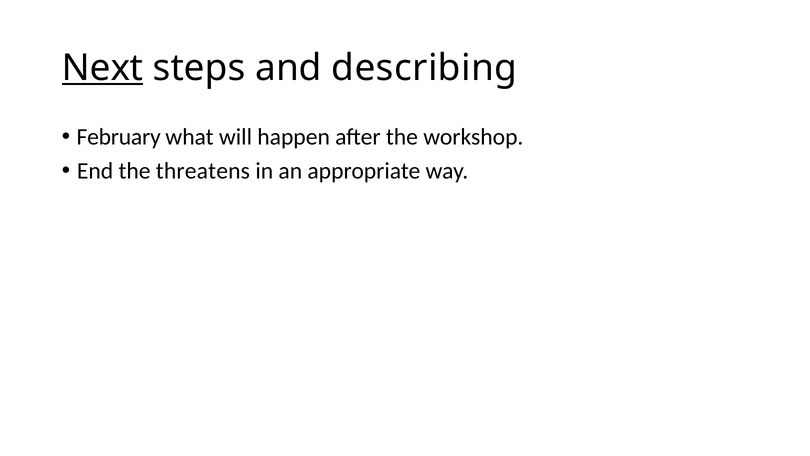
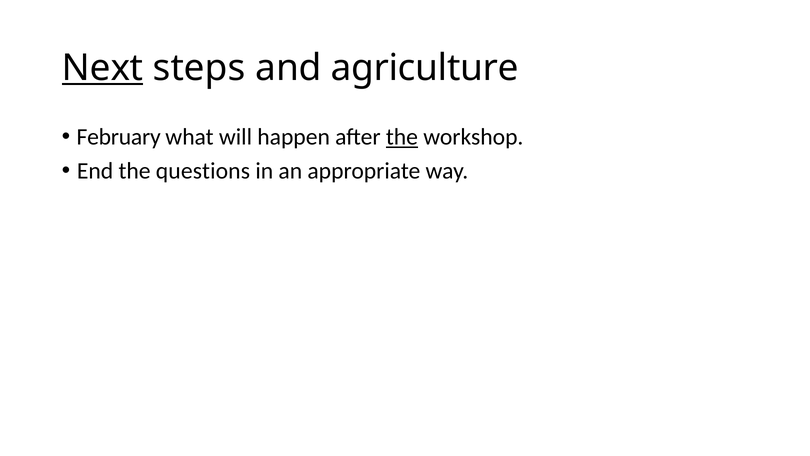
describing: describing -> agriculture (425, 68)
the underline: none -> present (402, 137)
threatens: threatens -> questions (203, 171)
